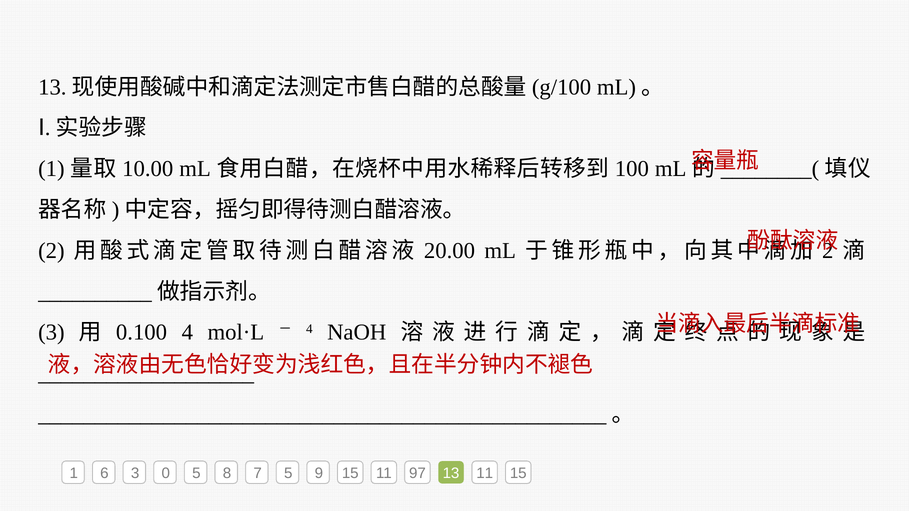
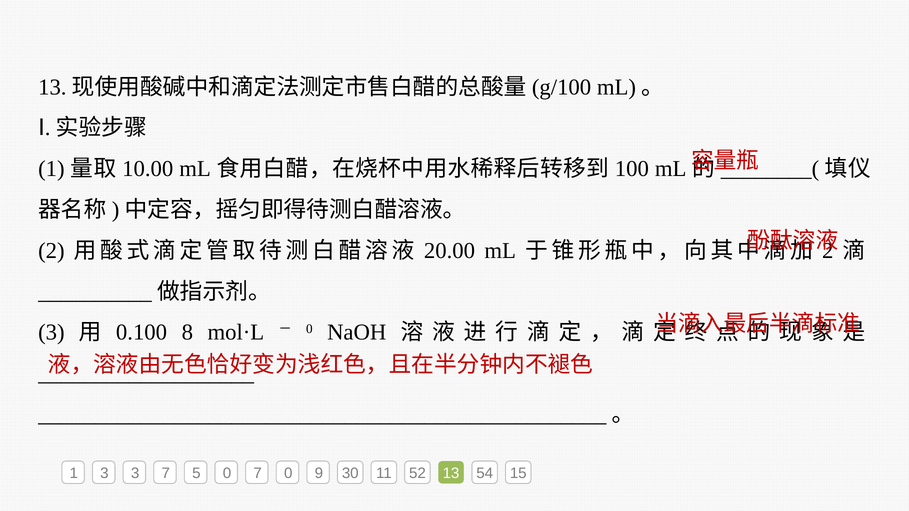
4: 4 -> 8 (187, 333)
4: 4 -> 0 (309, 329)
1 6: 6 -> 3 (104, 474)
3 0: 0 -> 7 (166, 474)
5 8: 8 -> 0 (227, 474)
7 5: 5 -> 0 (288, 474)
9 15: 15 -> 30 (350, 474)
97: 97 -> 52 (417, 474)
13 11: 11 -> 54 (485, 474)
